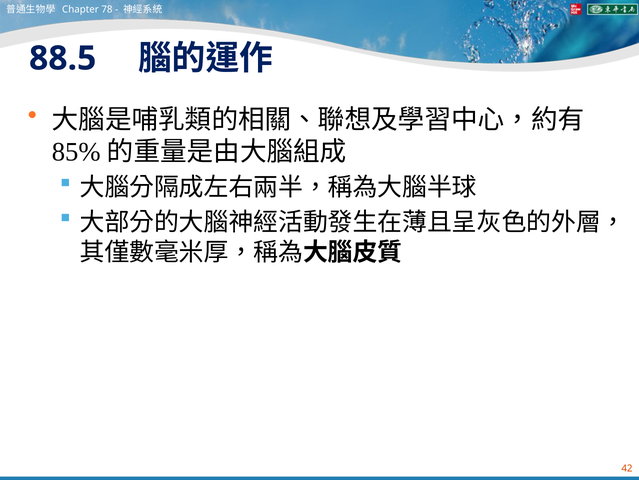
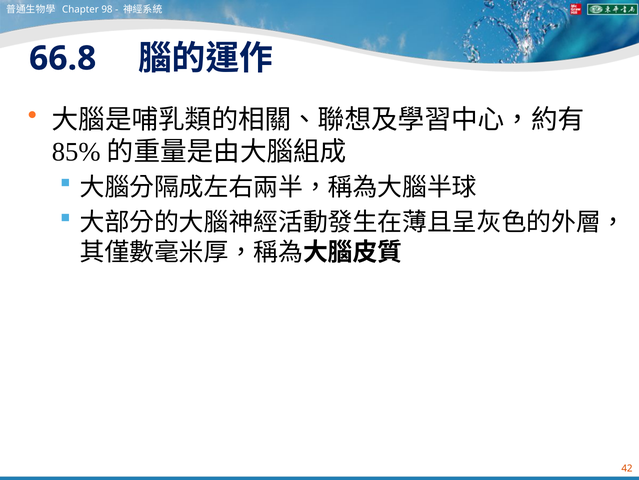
78: 78 -> 98 (107, 10)
88.5: 88.5 -> 66.8 (63, 58)
